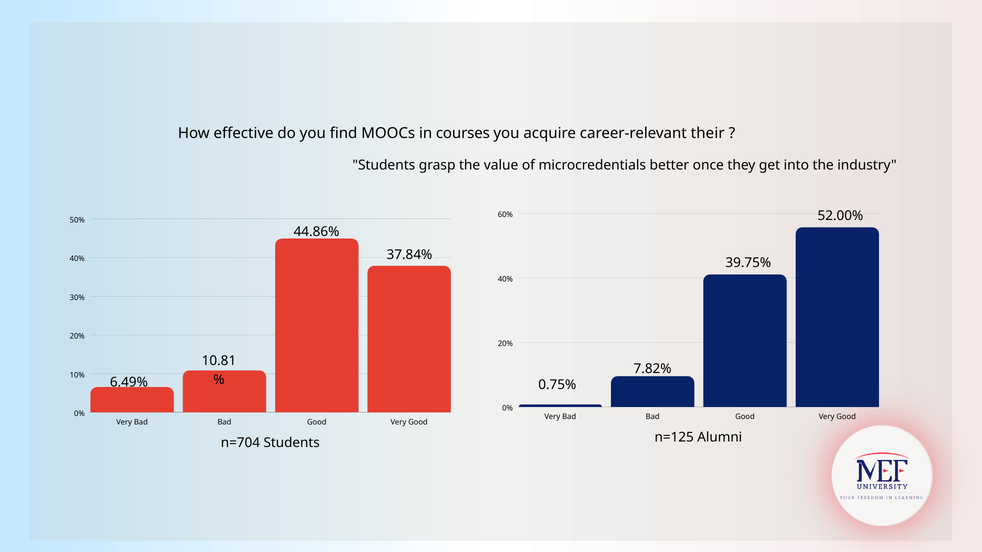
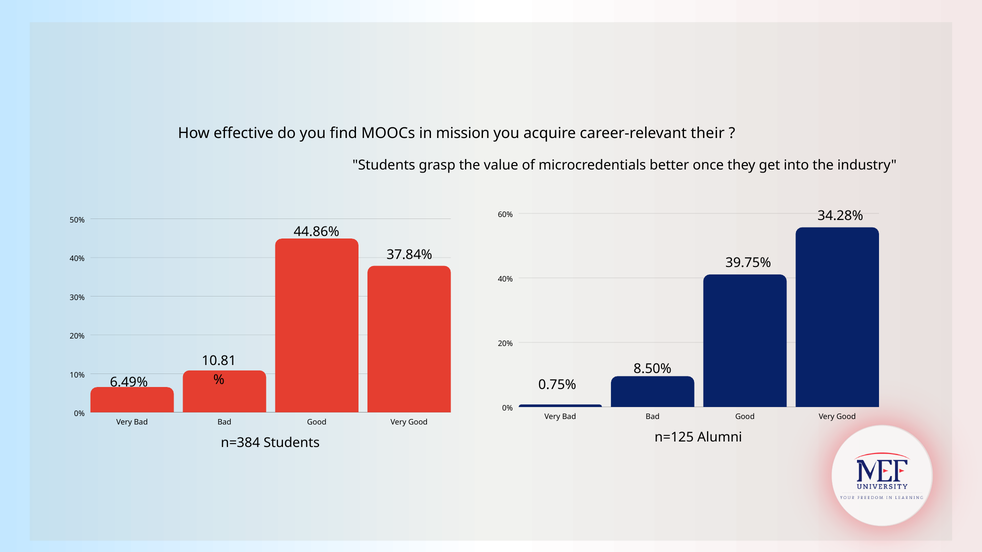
courses: courses -> mission (463, 133)
52.00%: 52.00% -> 34.28% (840, 216)
7.82%: 7.82% -> 8.50% (653, 369)
n=704: n=704 -> n=384 (240, 443)
